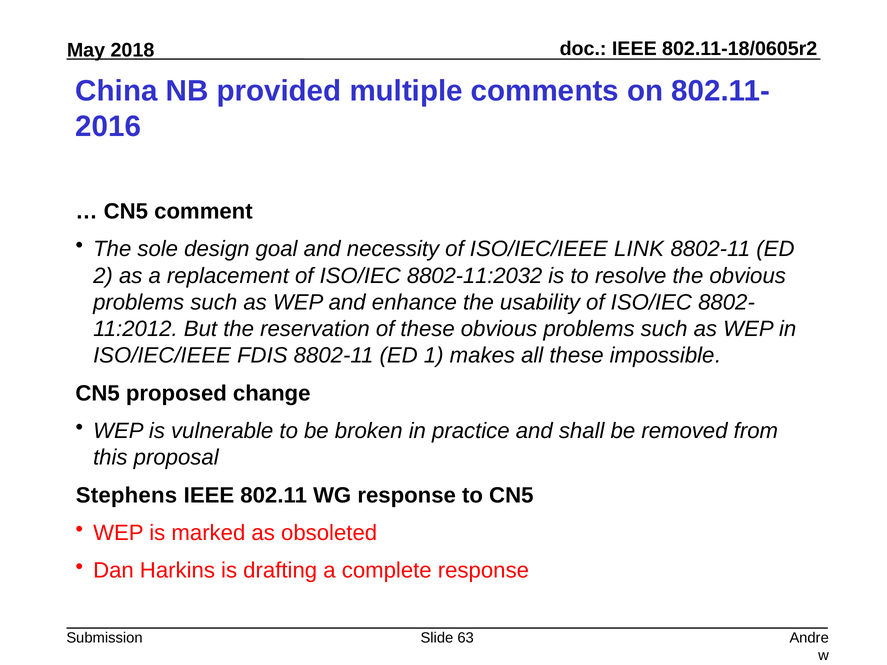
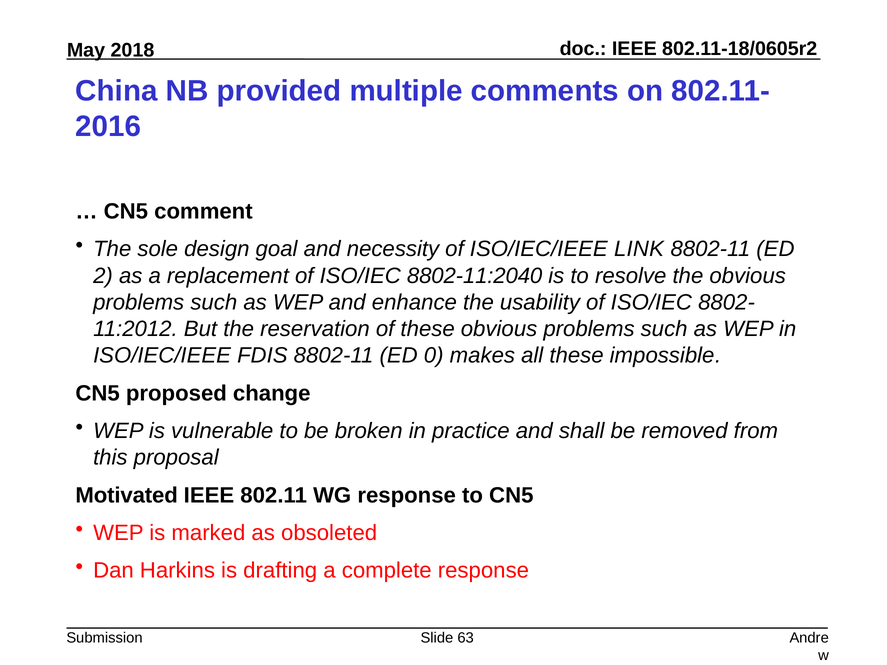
8802-11:2032: 8802-11:2032 -> 8802-11:2040 (475, 276)
1: 1 -> 0 (434, 356)
Stephens: Stephens -> Motivated (127, 495)
